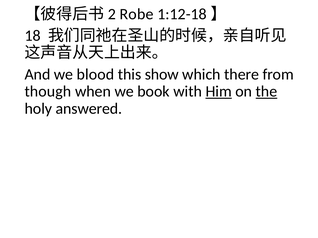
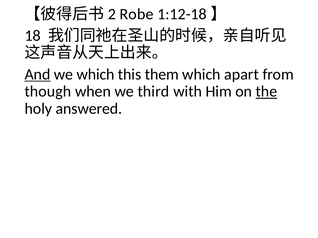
And underline: none -> present (37, 74)
we blood: blood -> which (96, 74)
show: show -> them (162, 74)
there: there -> apart (242, 74)
book: book -> third (153, 92)
Him underline: present -> none (219, 92)
